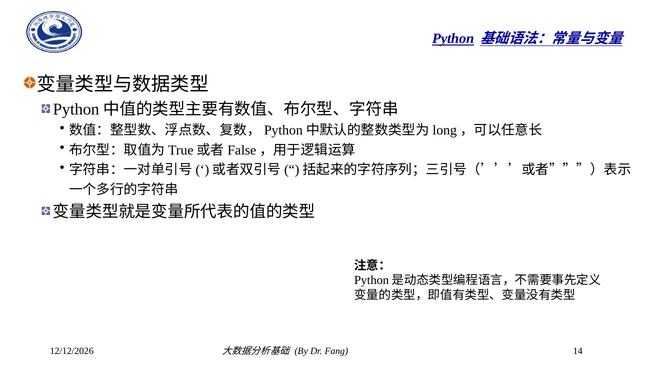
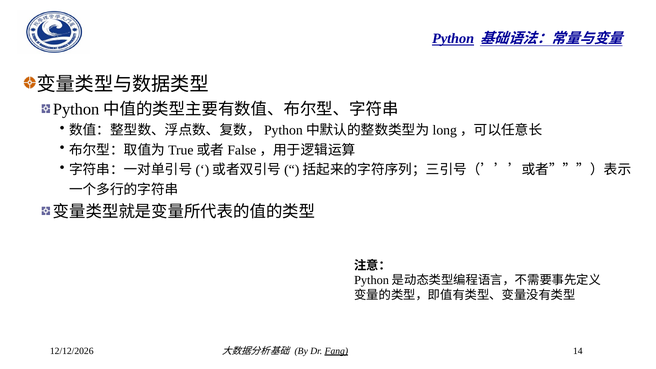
Fang underline: none -> present (336, 351)
